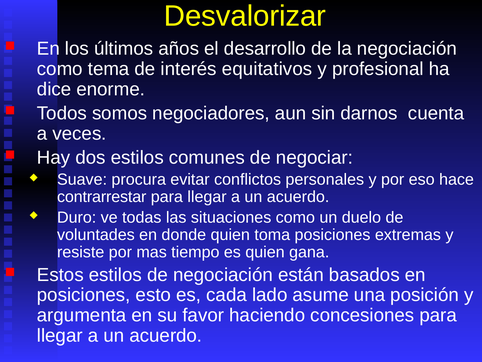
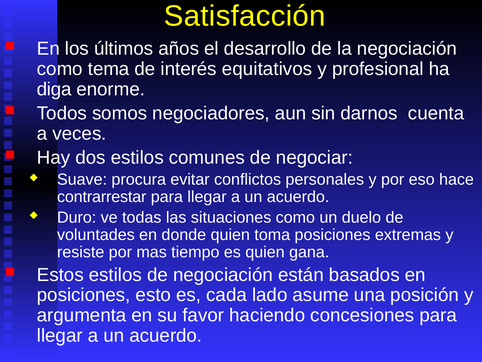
Desvalorizar: Desvalorizar -> Satisfacción (245, 16)
dice: dice -> diga (54, 89)
